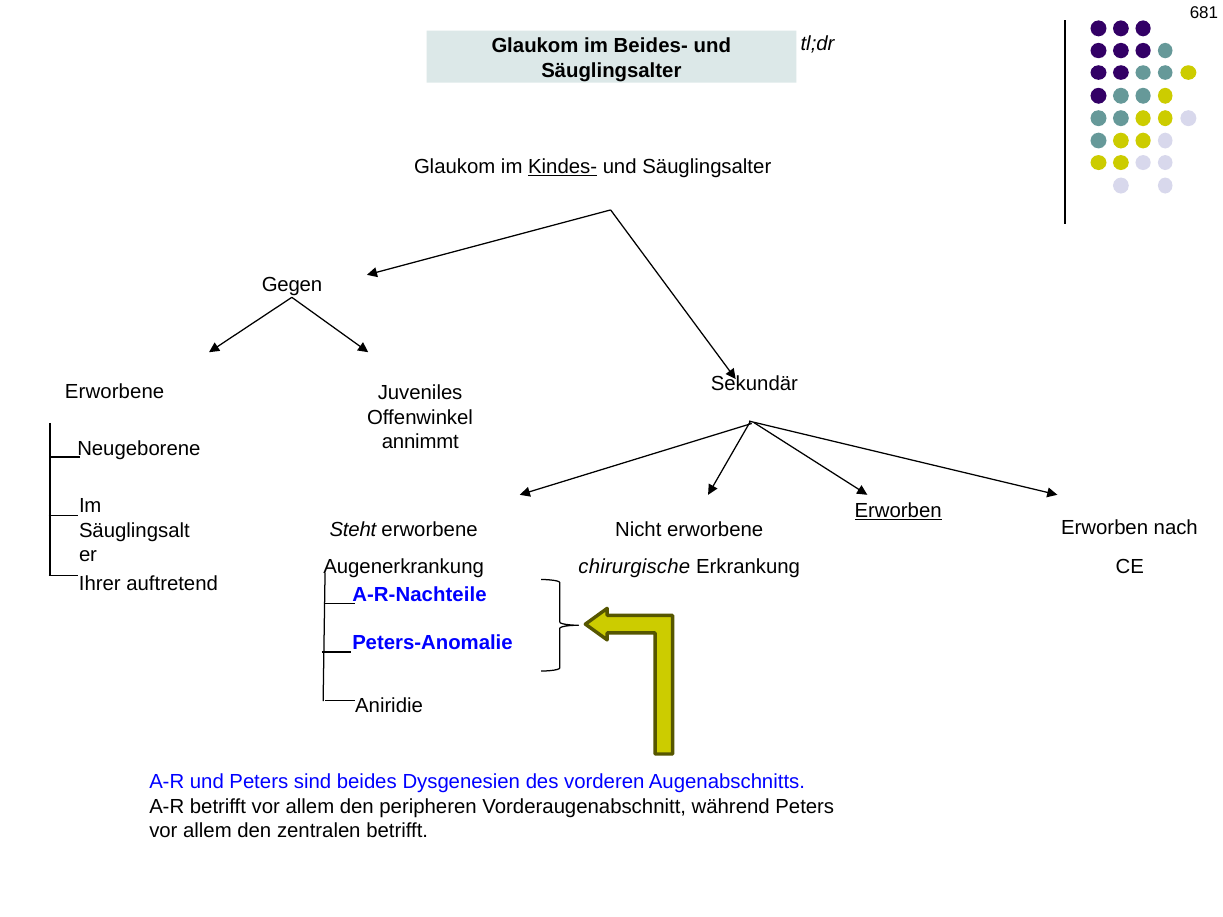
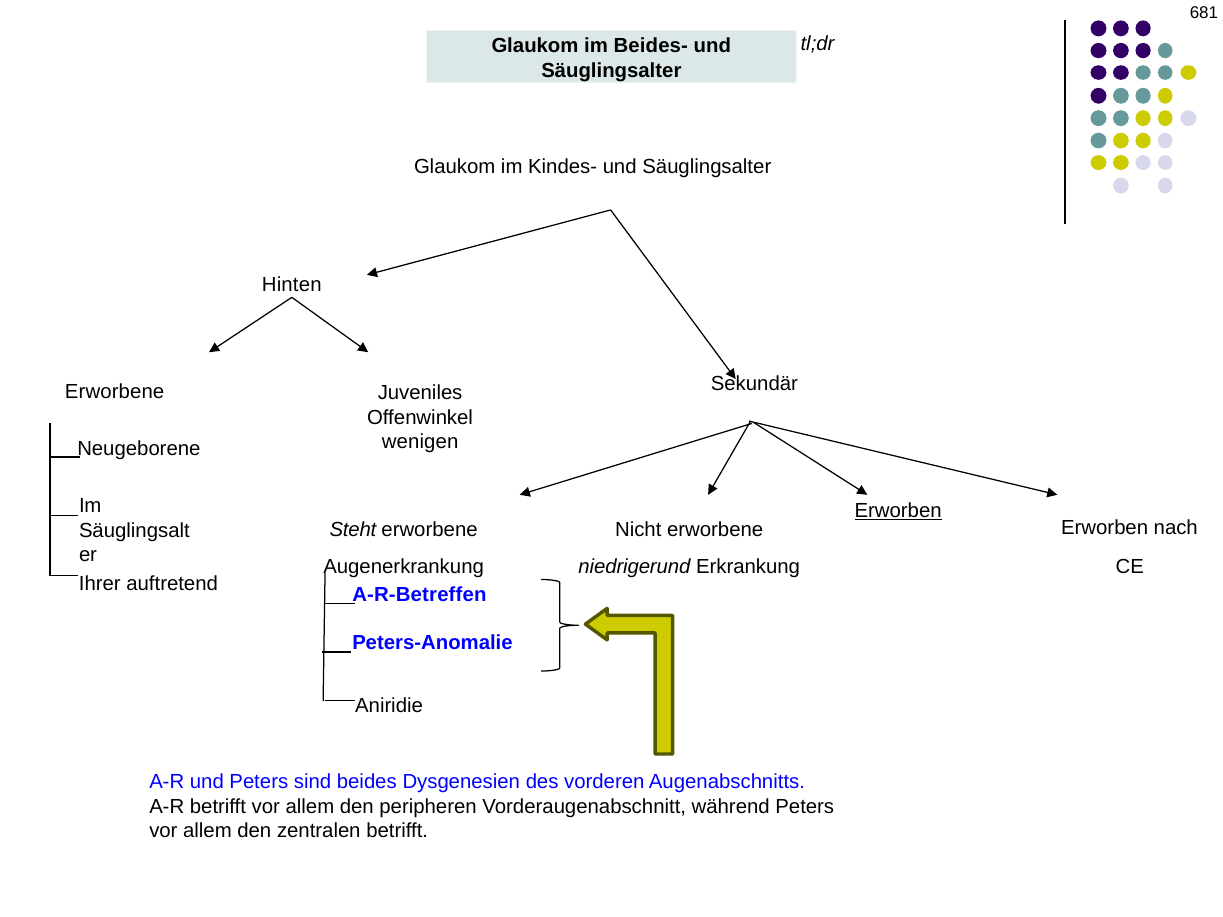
Kindes- underline: present -> none (563, 166)
Gegen: Gegen -> Hinten (292, 285)
annimmt: annimmt -> wenigen (420, 442)
chirurgische: chirurgische -> niedrigerund (634, 567)
A-R-Nachteile: A-R-Nachteile -> A-R-Betreffen (419, 595)
